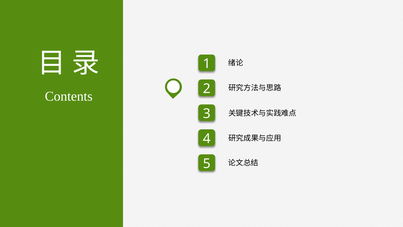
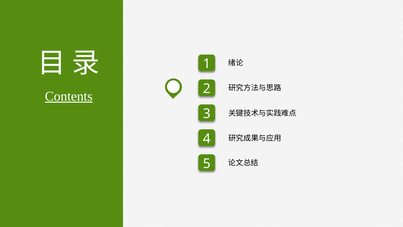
Contents underline: none -> present (69, 96)
